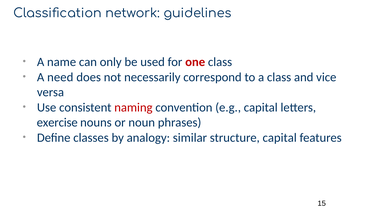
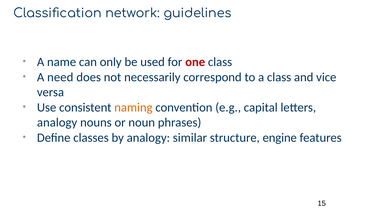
naming colour: red -> orange (133, 107)
exercise: exercise -> analogy (57, 123)
structure capital: capital -> engine (280, 138)
